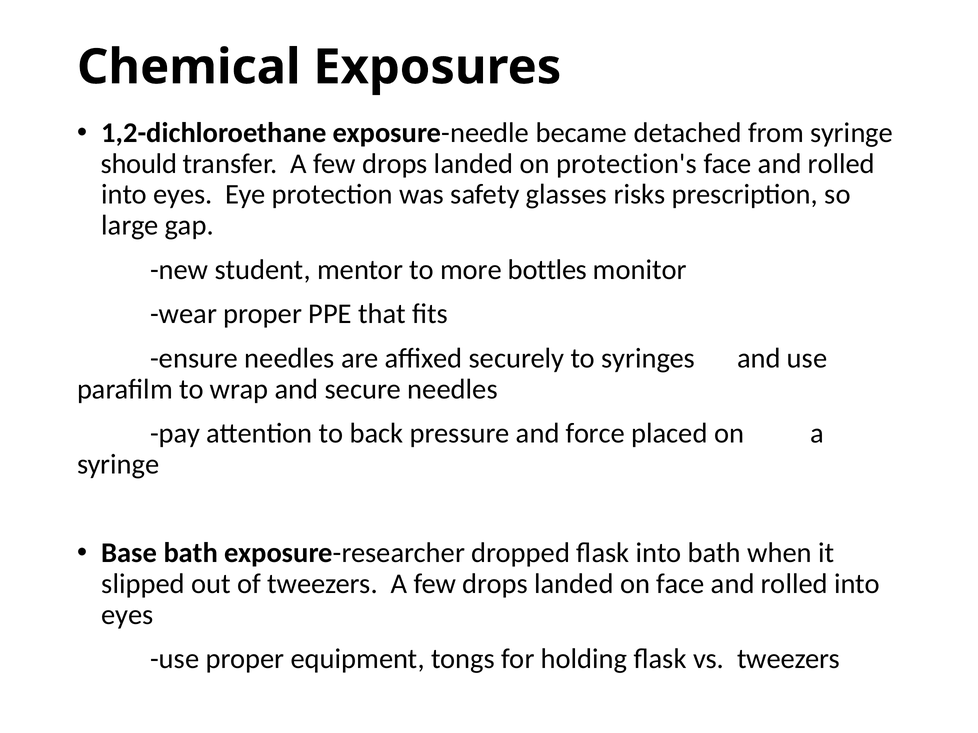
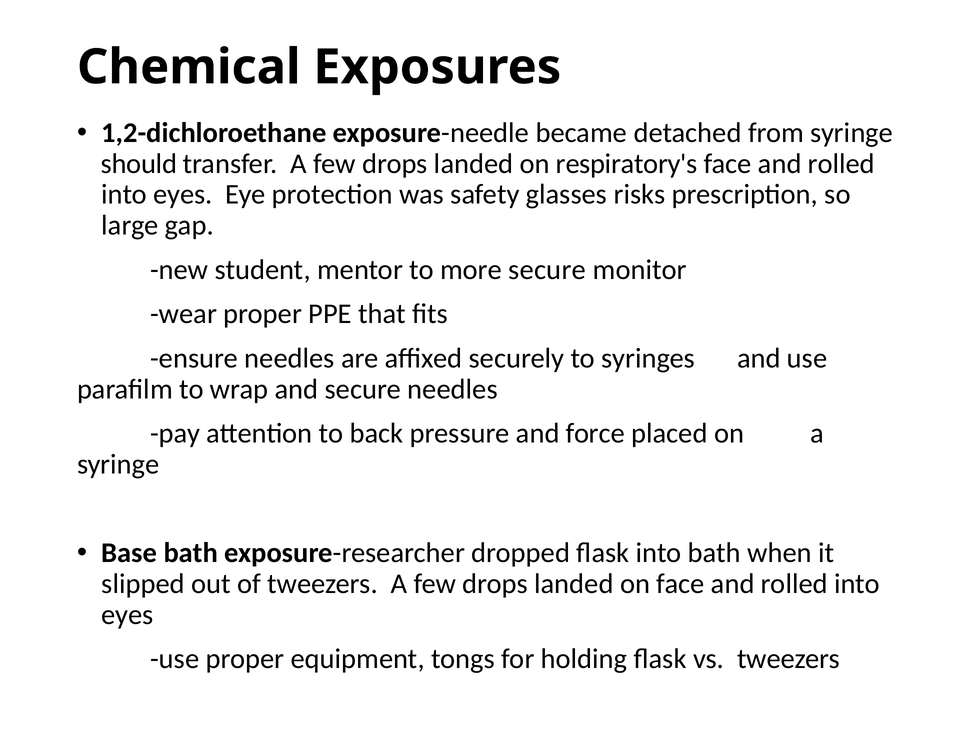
protection's: protection's -> respiratory's (627, 164)
more bottles: bottles -> secure (547, 270)
